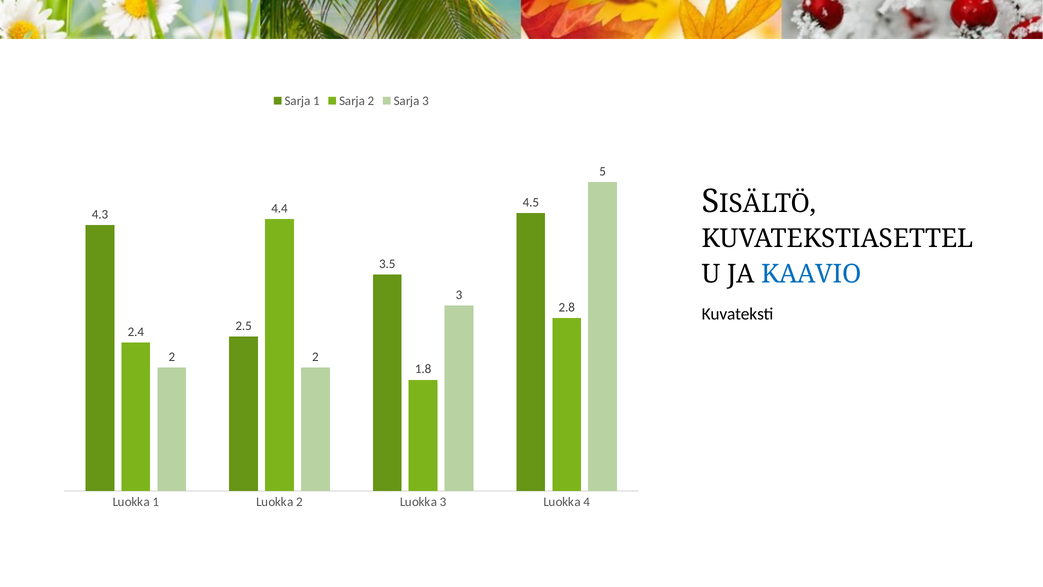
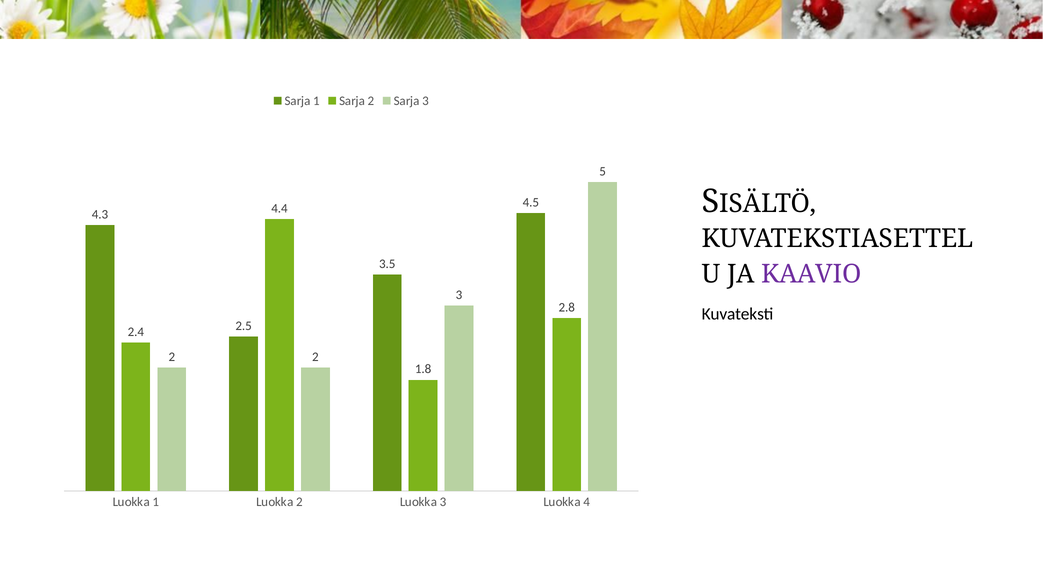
KAAVIO colour: blue -> purple (811, 274)
